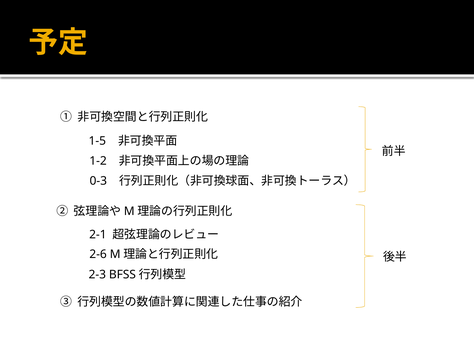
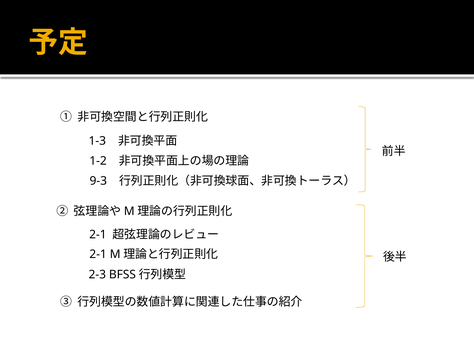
1-5: 1-5 -> 1-3 (97, 141)
0-3: 0-3 -> 9-3 (98, 181)
2-6: 2-6 -> 2-1 (98, 254)
